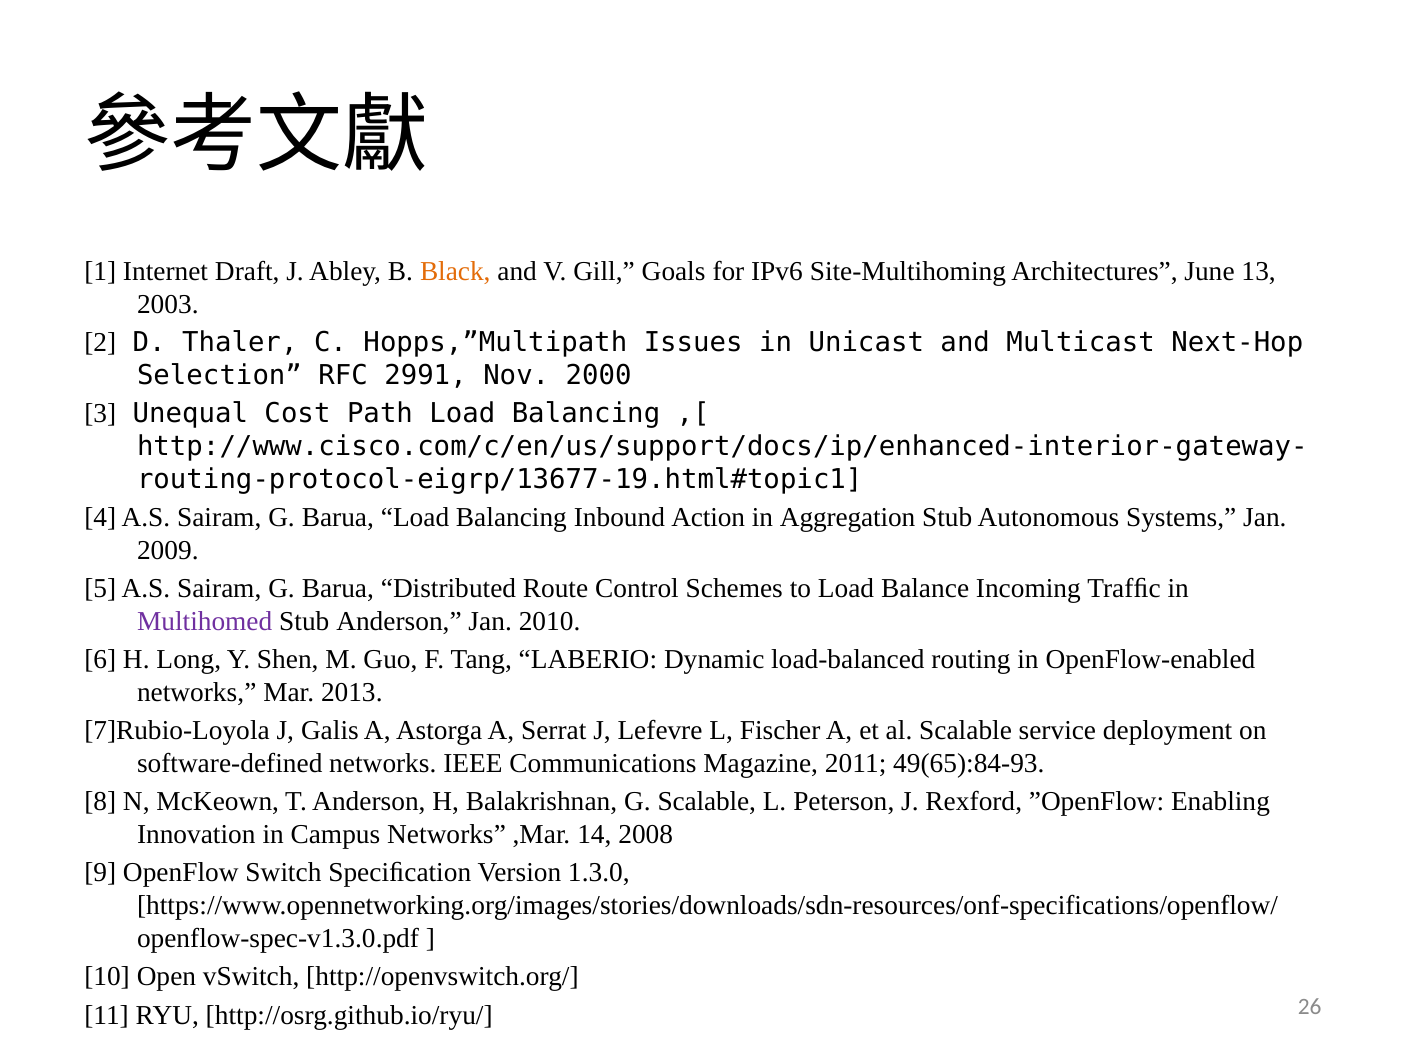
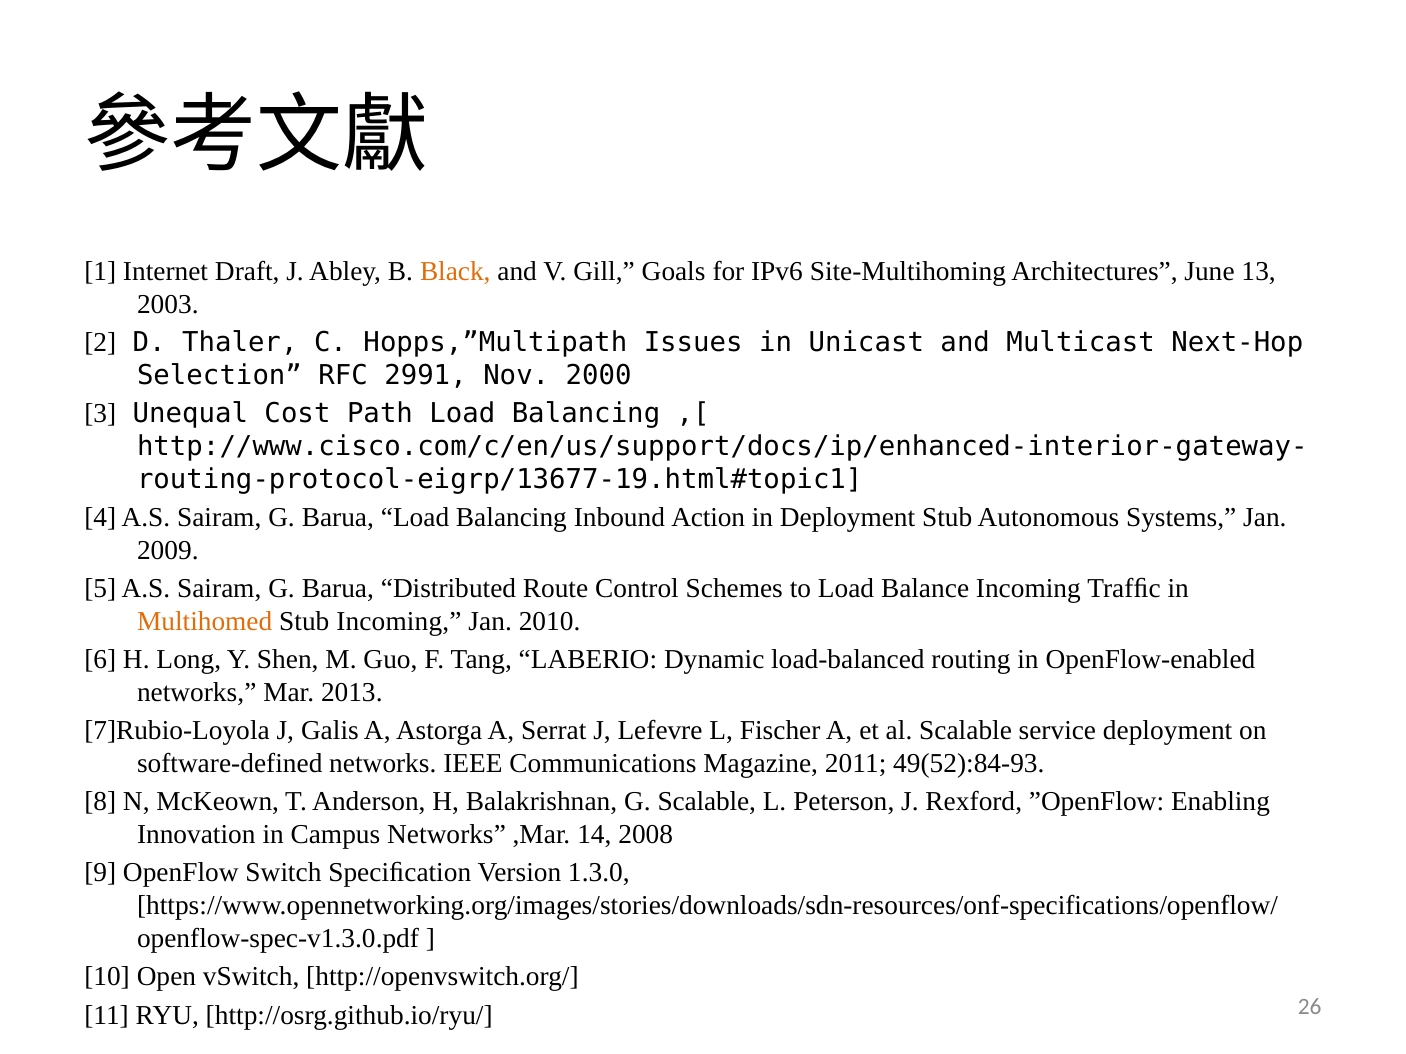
in Aggregation: Aggregation -> Deployment (848, 518)
Multihomed colour: purple -> orange (205, 622)
Stub Anderson: Anderson -> Incoming (399, 622)
49(65):84-93: 49(65):84-93 -> 49(52):84-93 (969, 764)
